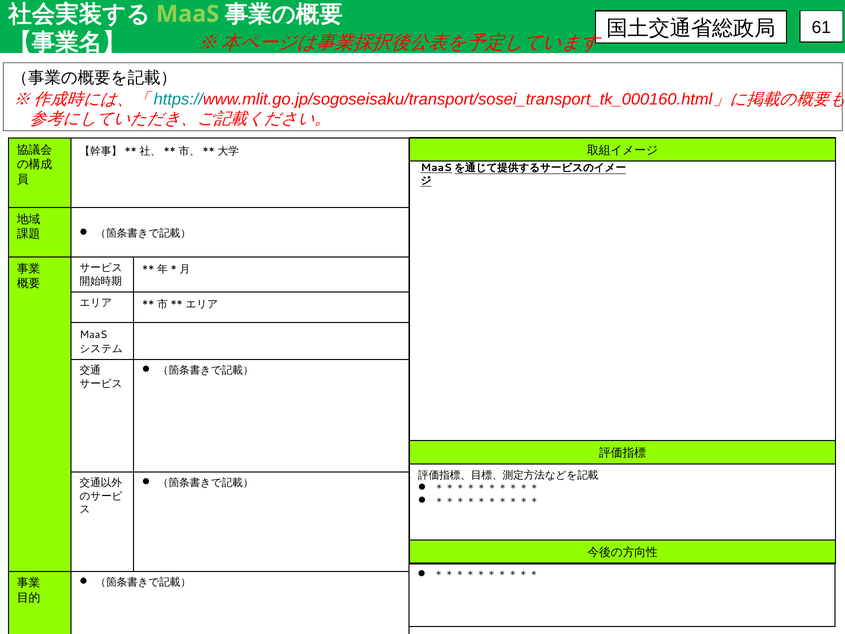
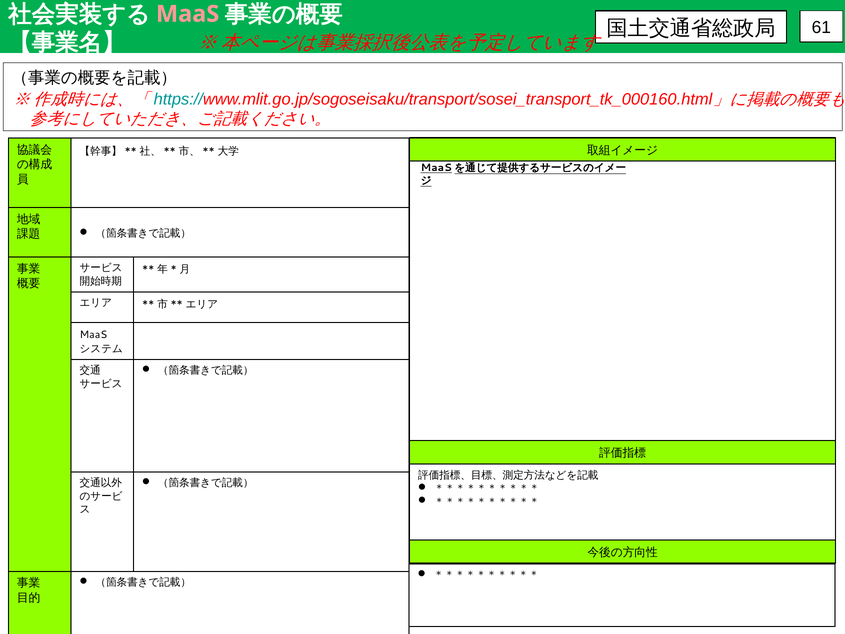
MaaS colour: light green -> pink (188, 14)
